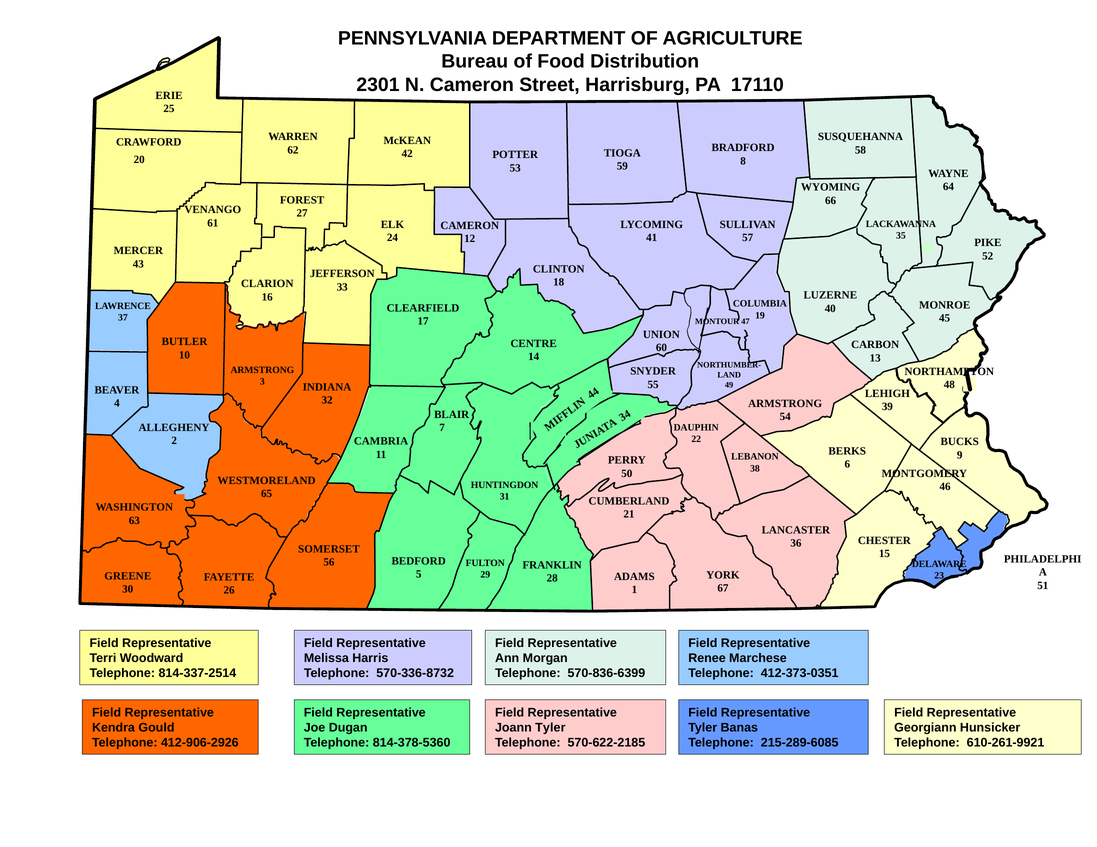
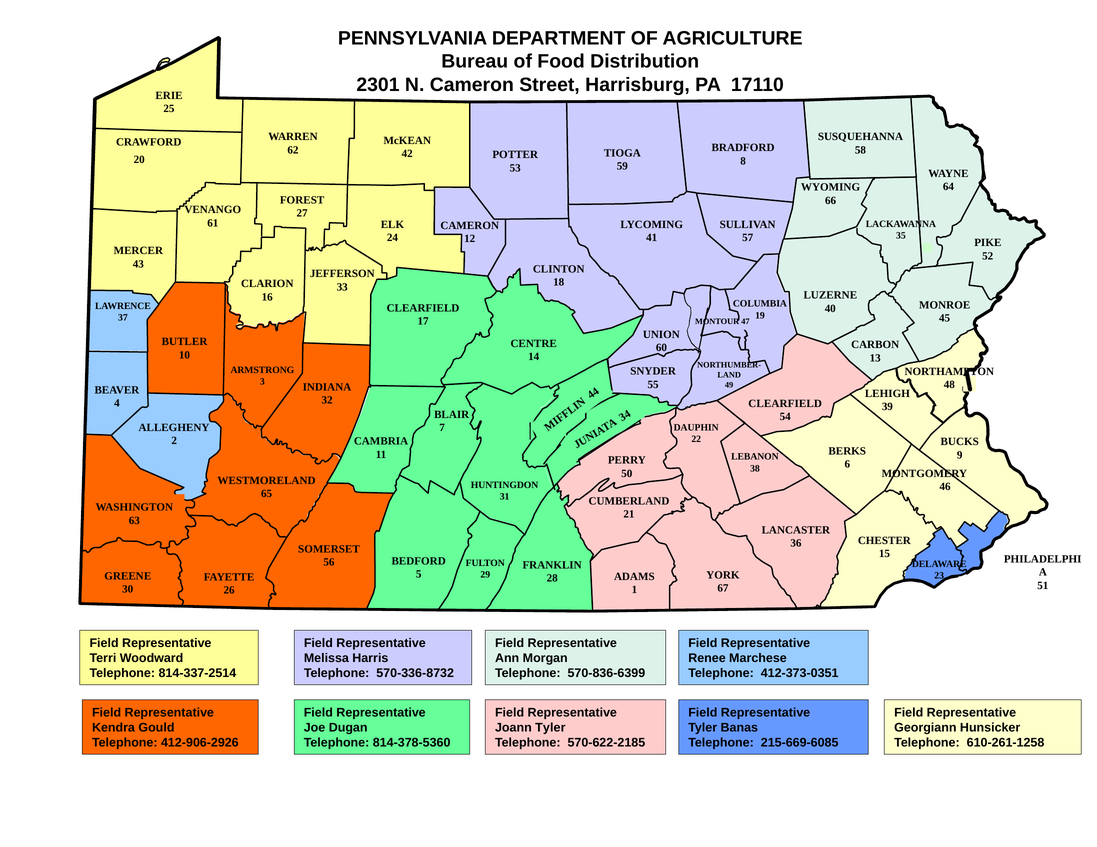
ARMSTRONG: ARMSTRONG -> CLEARFIELD (785, 404)
215-289-6085: 215-289-6085 -> 215-669-6085 (800, 743)
610-261-9921: 610-261-9921 -> 610-261-1258 (1006, 743)
